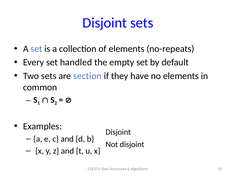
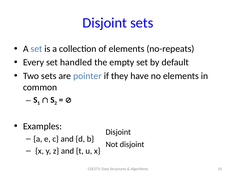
section: section -> pointer (87, 76)
